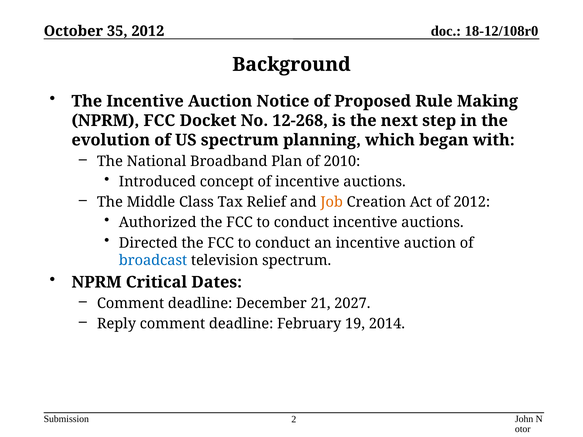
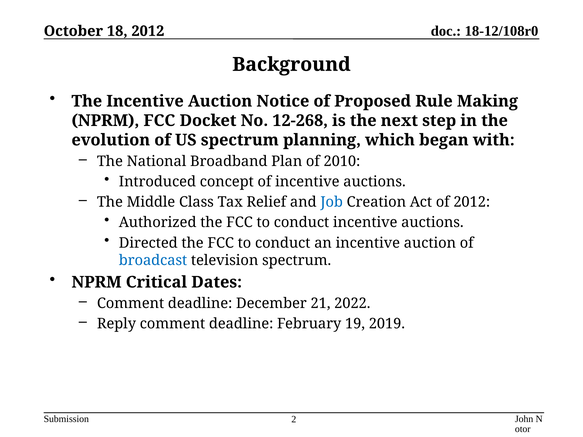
35: 35 -> 18 (117, 31)
Job colour: orange -> blue (332, 202)
2027: 2027 -> 2022 (352, 304)
2014: 2014 -> 2019 (387, 324)
